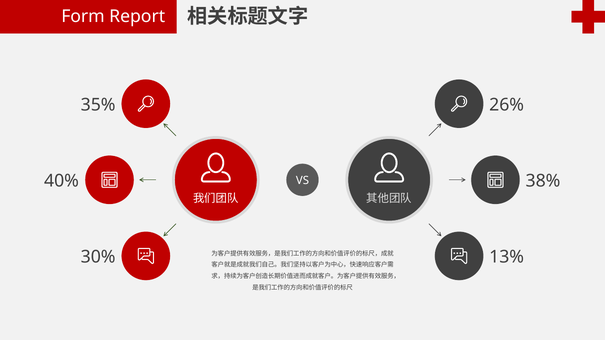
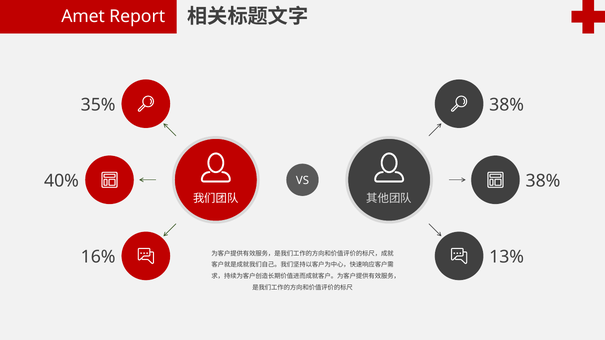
Form: Form -> Amet (83, 16)
35% 26%: 26% -> 38% (507, 105)
30%: 30% -> 16% (98, 257)
